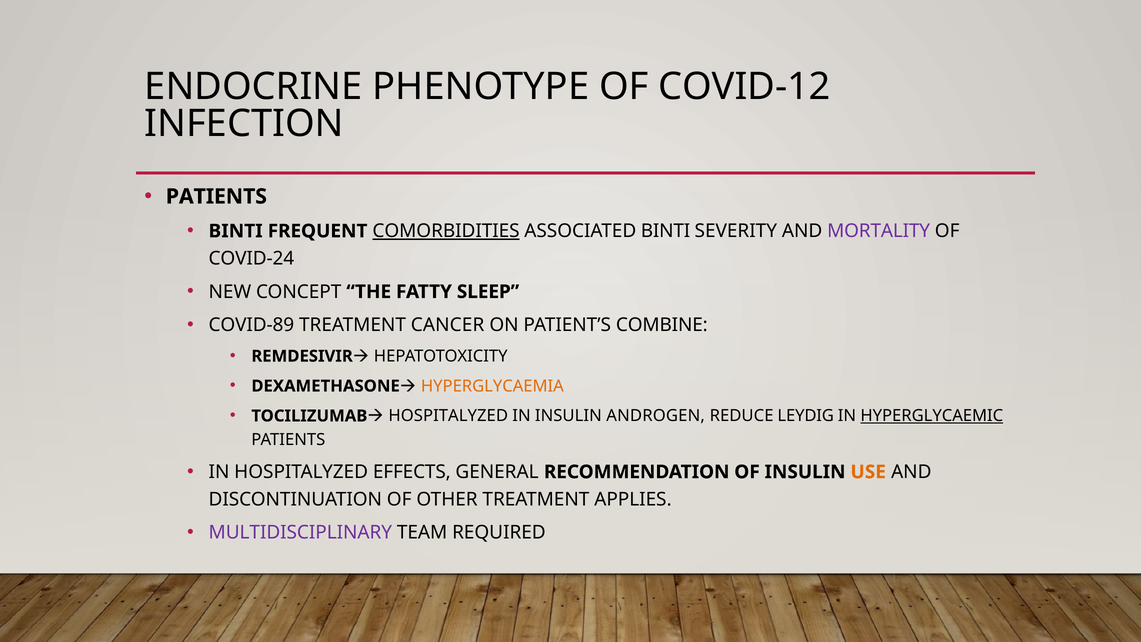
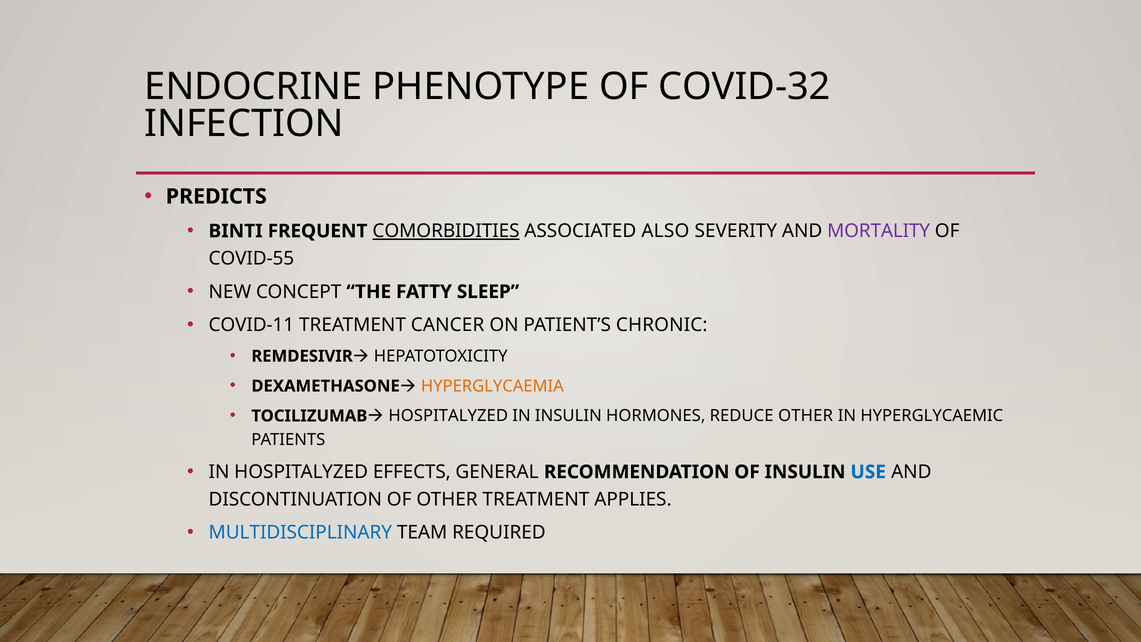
COVID-12: COVID-12 -> COVID-32 (745, 86)
PATIENTS: PATIENTS -> PREDICTS (216, 196)
ASSOCIATED BINTI: BINTI -> ALSO (665, 231)
COVID-24: COVID-24 -> COVID-55 (251, 258)
COVID-89: COVID-89 -> COVID-11 (251, 325)
COMBINE: COMBINE -> CHRONIC (662, 325)
ANDROGEN: ANDROGEN -> HORMONES (656, 416)
REDUCE LEYDIG: LEYDIG -> OTHER (806, 416)
HYPERGLYCAEMIC underline: present -> none (932, 416)
USE colour: orange -> blue (868, 472)
MULTIDISCIPLINARY colour: purple -> blue (300, 532)
